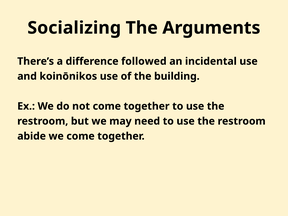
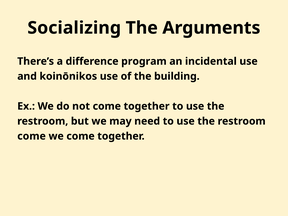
followed: followed -> program (144, 61)
abide: abide -> come (32, 136)
